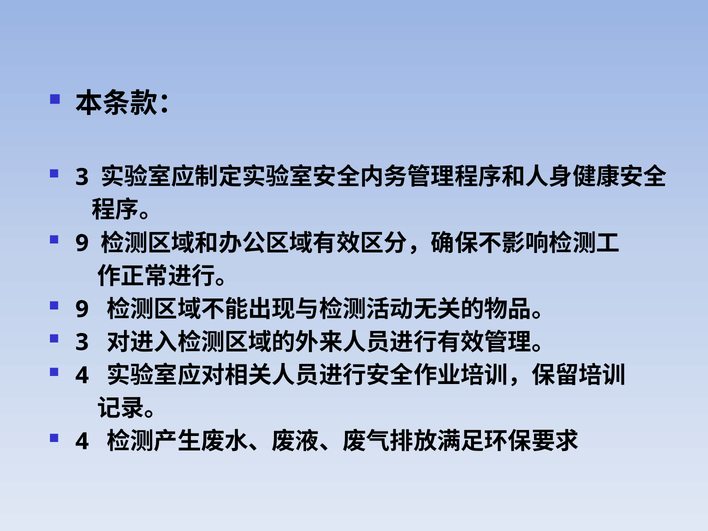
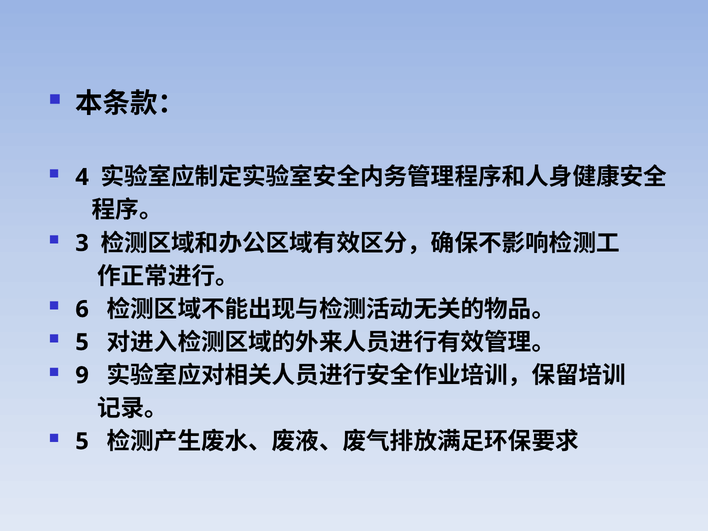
3: 3 -> 4 (82, 177)
9: 9 -> 3 (82, 243)
9: 9 -> 6 (82, 309)
3: 3 -> 5 (82, 342)
4: 4 -> 9 (82, 375)
4: 4 -> 5 (82, 441)
